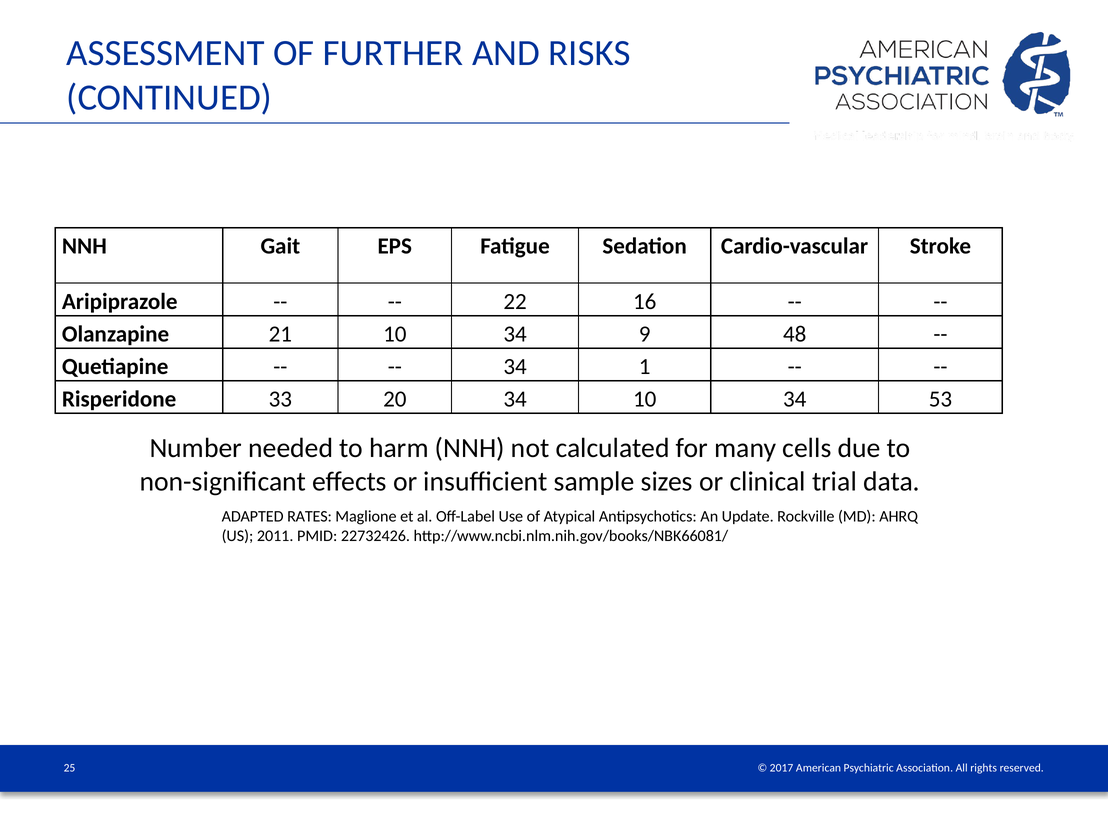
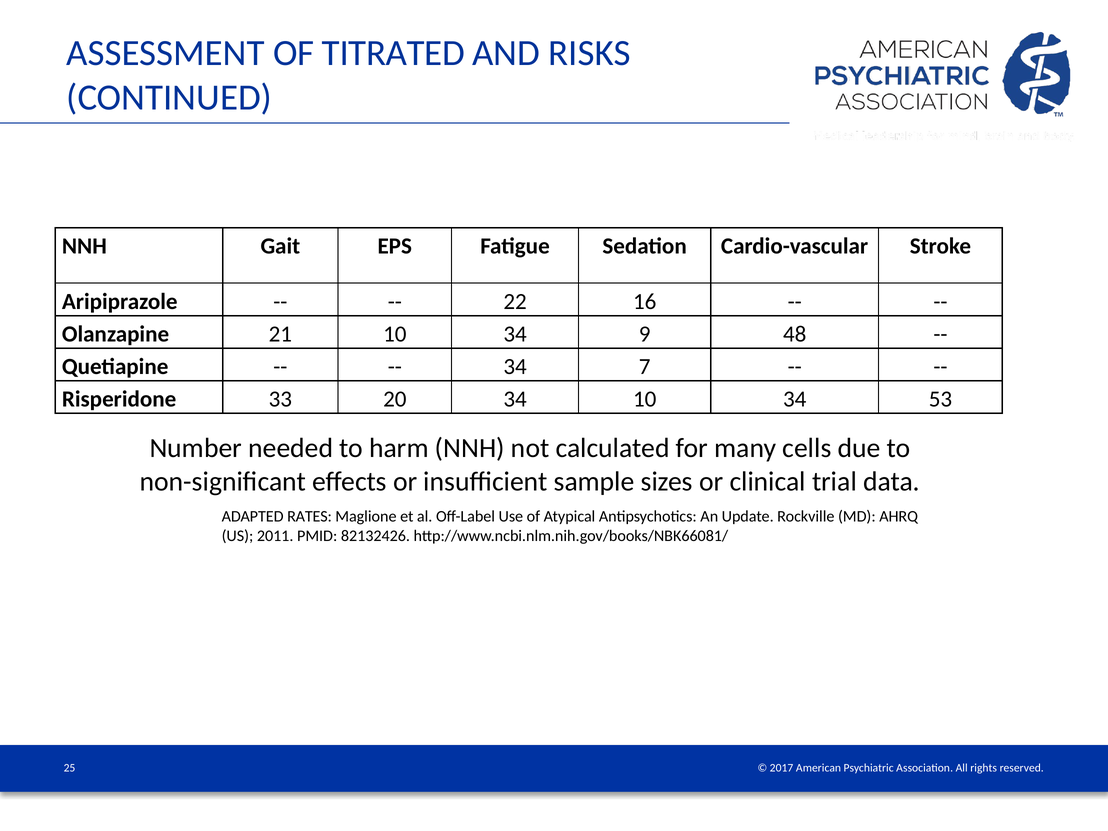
FURTHER: FURTHER -> TITRATED (393, 53)
1: 1 -> 7 (645, 367)
22732426: 22732426 -> 82132426 (375, 536)
